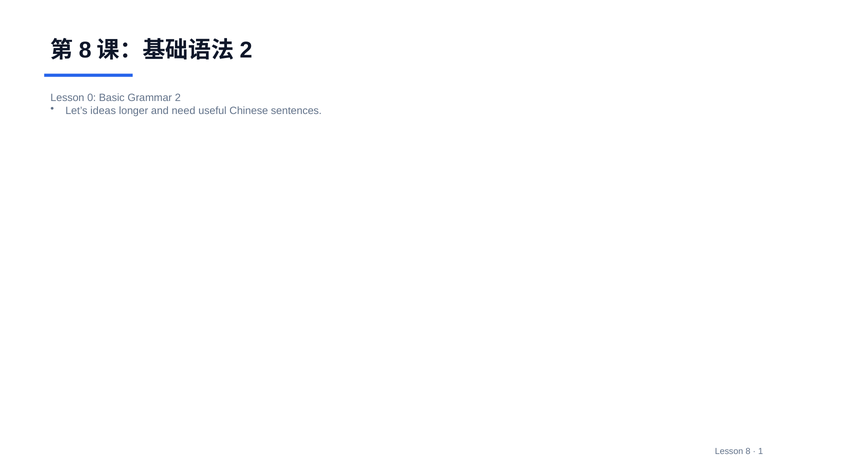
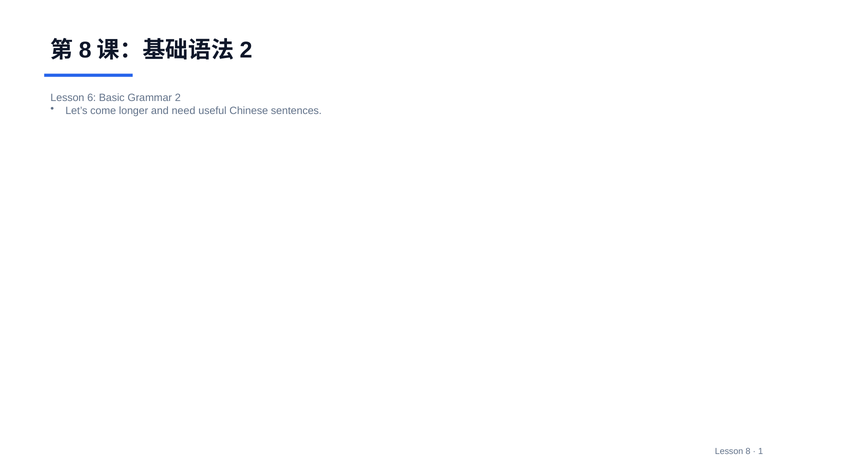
0: 0 -> 6 (92, 98)
ideas: ideas -> come (103, 111)
